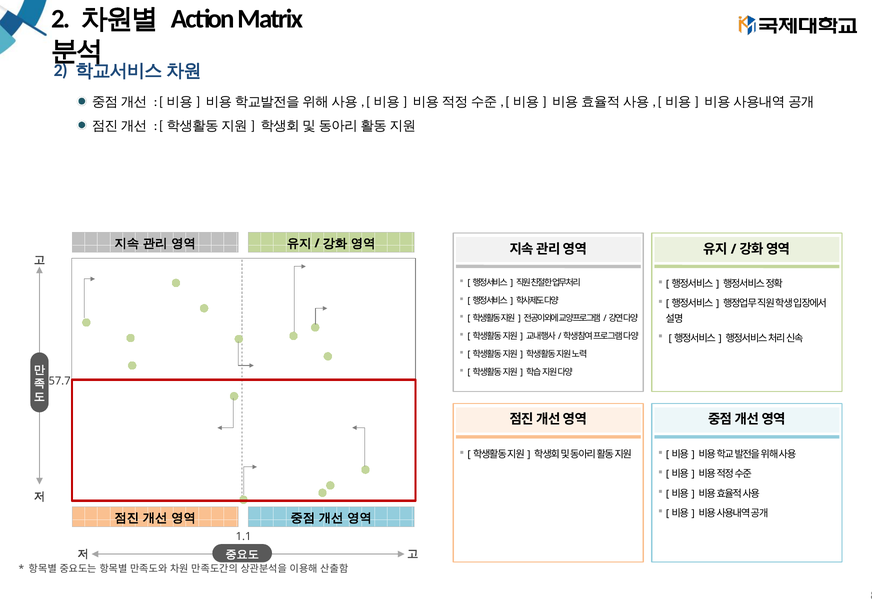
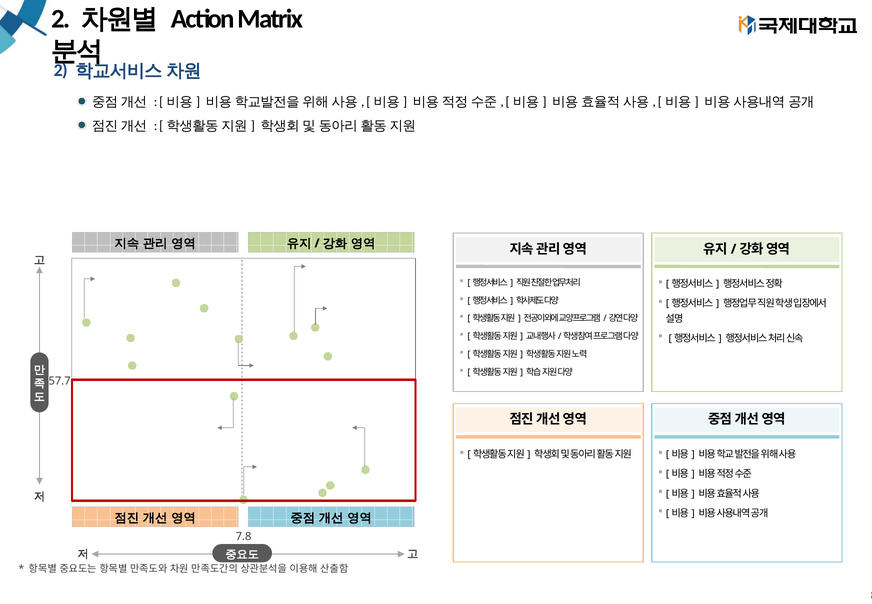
1.1: 1.1 -> 7.8 (244, 536)
